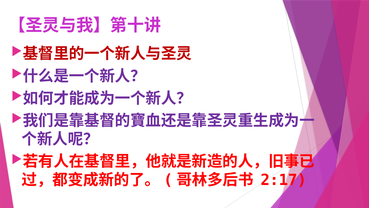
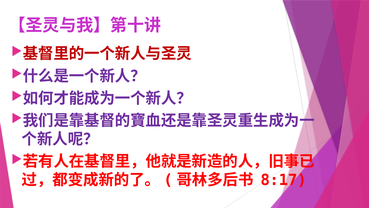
2:17: 2:17 -> 8:17 (284, 180)
